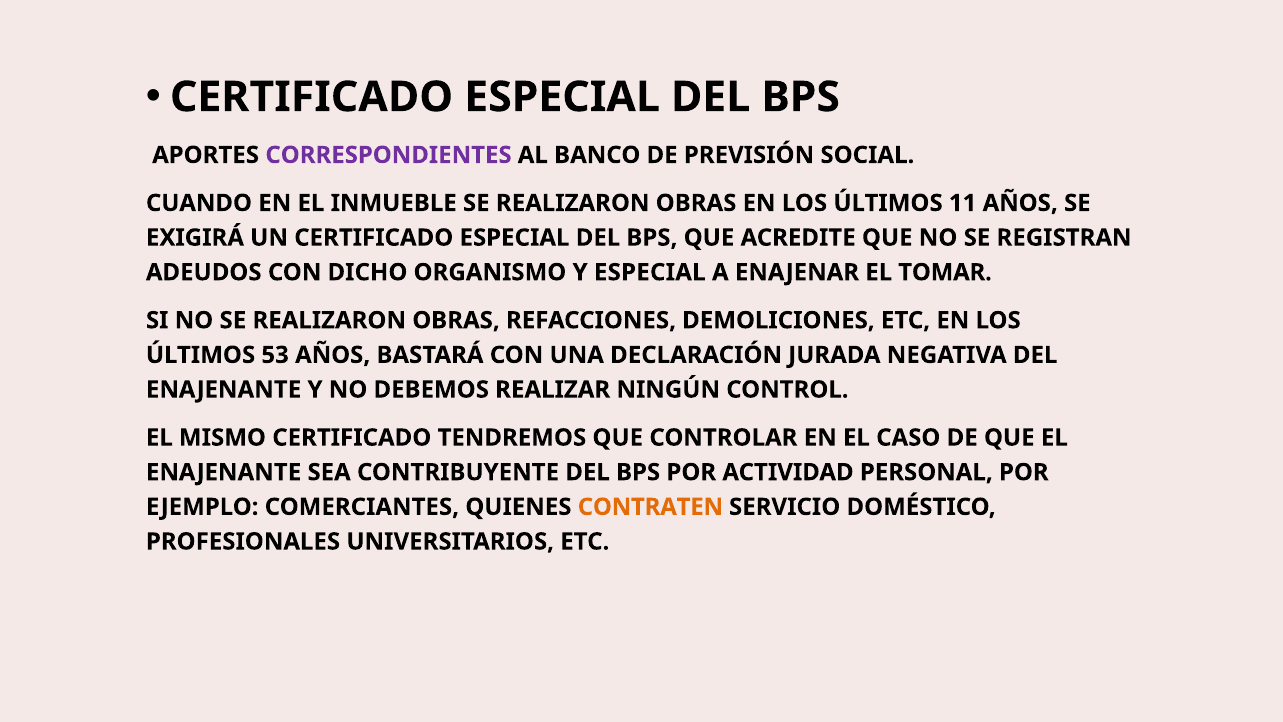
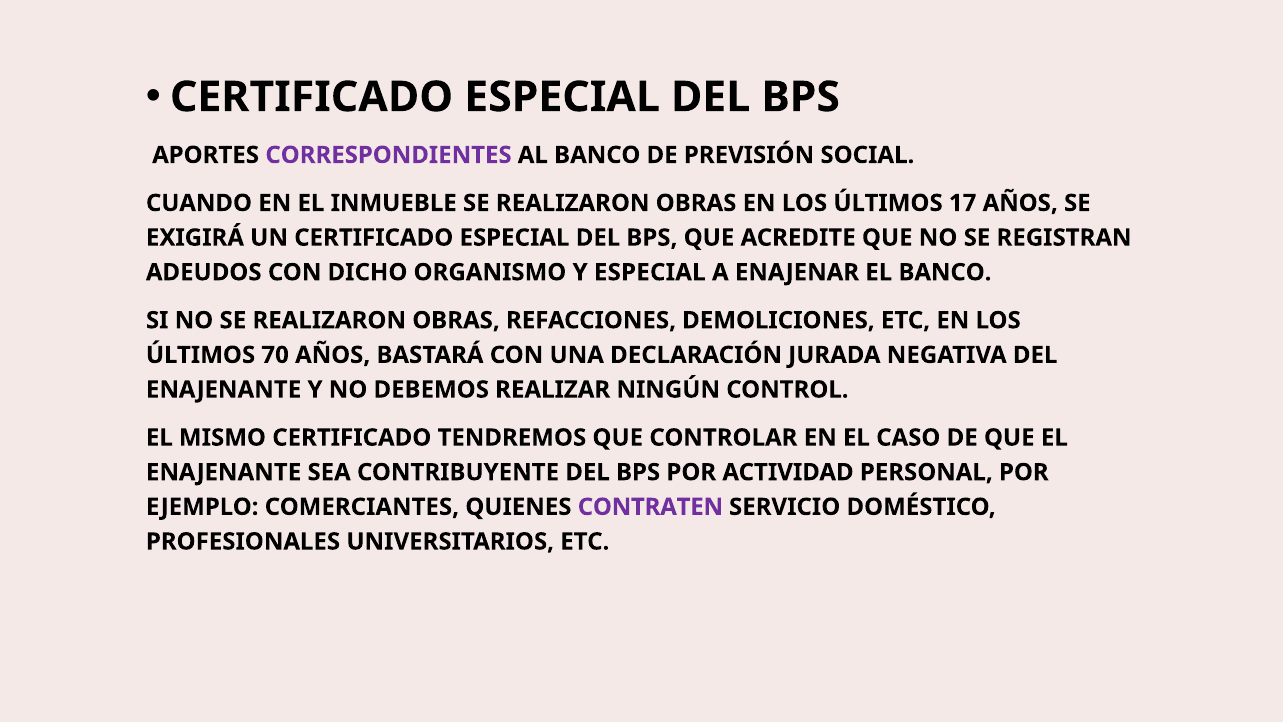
11: 11 -> 17 (963, 203)
EL TOMAR: TOMAR -> BANCO (945, 272)
53: 53 -> 70 (275, 355)
CONTRATEN colour: orange -> purple (650, 507)
